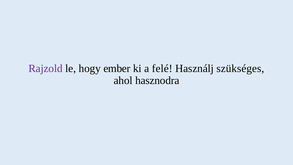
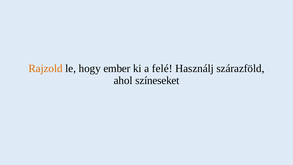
Rajzold colour: purple -> orange (46, 68)
szükséges: szükséges -> szárazföld (240, 68)
hasznodra: hasznodra -> színeseket (157, 80)
